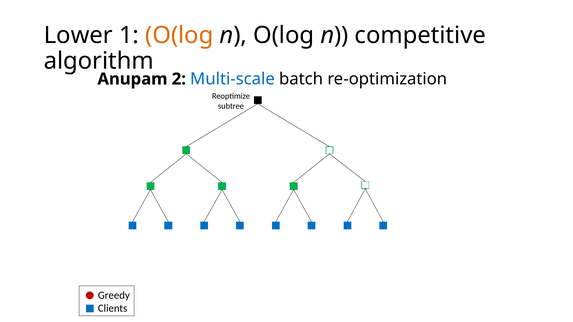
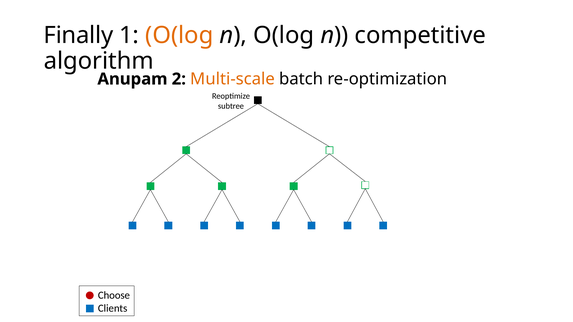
Lower: Lower -> Finally (78, 35)
Multi-scale colour: blue -> orange (233, 79)
Greedy: Greedy -> Choose (114, 296)
